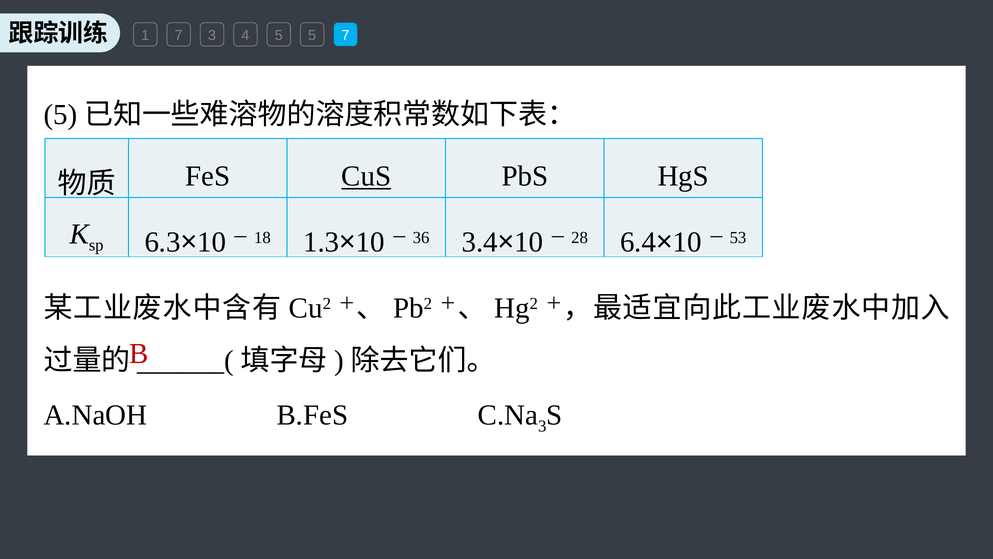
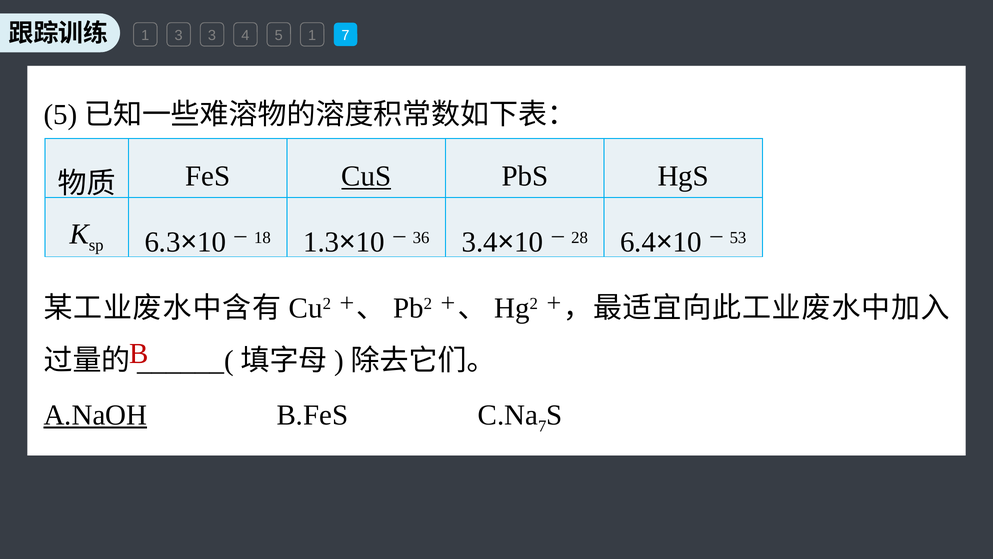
1 7: 7 -> 3 (179, 35)
5 5: 5 -> 1 (312, 35)
A.NaOH underline: none -> present (95, 415)
3: 3 -> 7 (542, 426)
